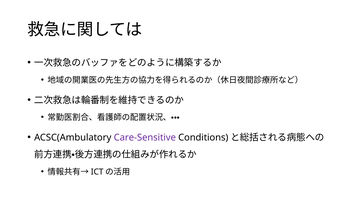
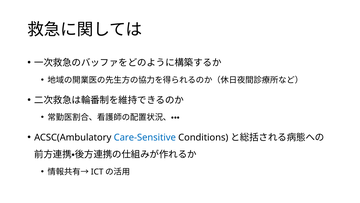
Care-Sensitive colour: purple -> blue (145, 137)
